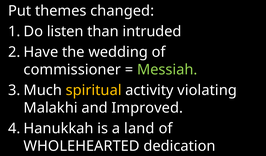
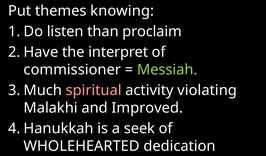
changed: changed -> knowing (122, 11)
intruded: intruded -> proclaim (152, 31)
wedding: wedding -> interpret (118, 52)
spiritual colour: yellow -> pink (94, 90)
land: land -> seek (139, 128)
